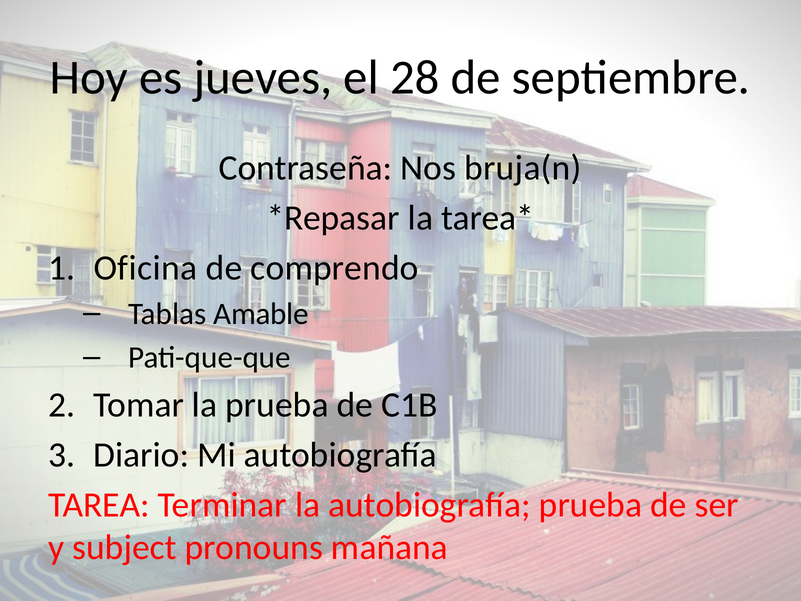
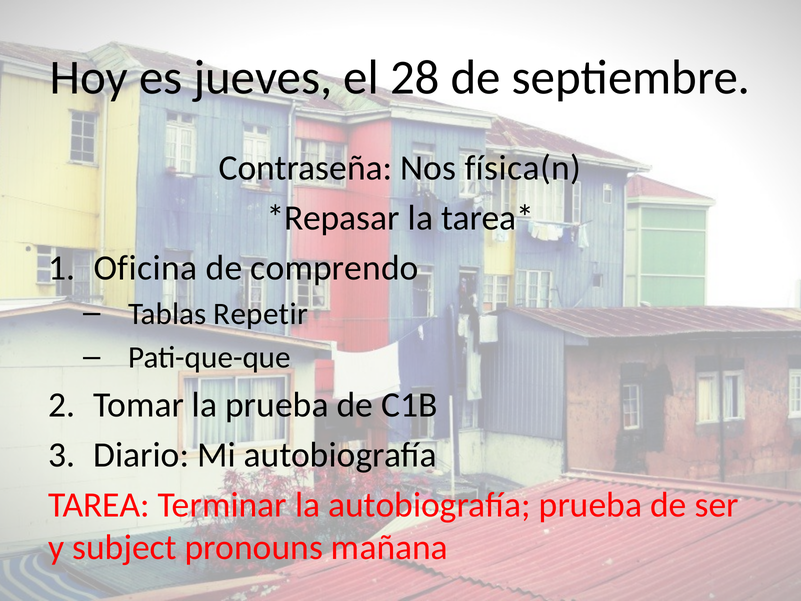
bruja(n: bruja(n -> física(n (523, 168)
Amable: Amable -> Repetir (261, 314)
